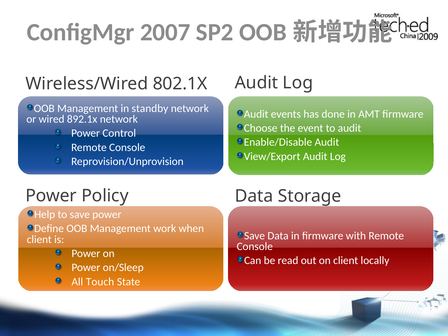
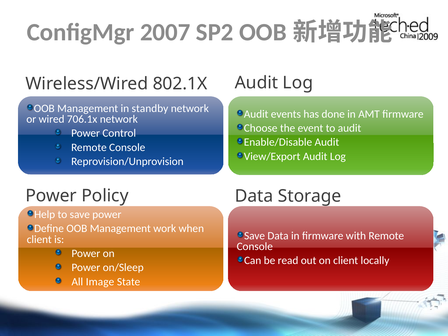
892.1x: 892.1x -> 706.1x (82, 119)
Touch: Touch -> Image (100, 282)
